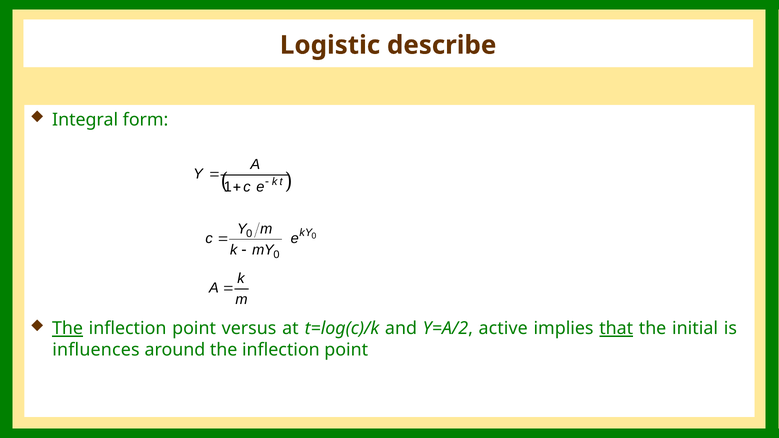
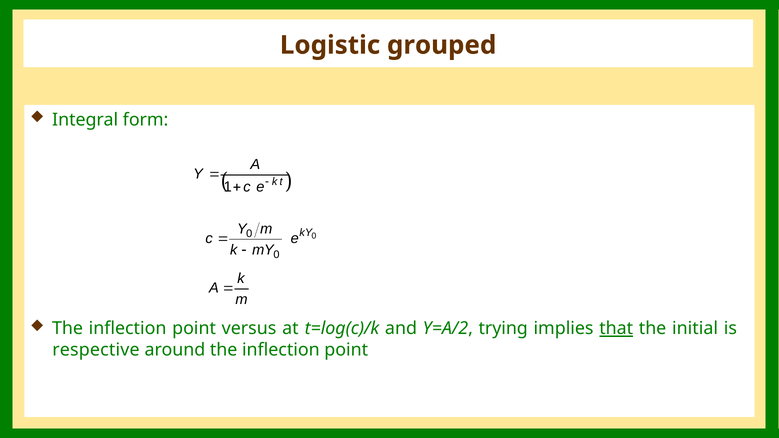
describe: describe -> grouped (442, 45)
The underline: present -> none (68, 329)
active: active -> trying (503, 329)
influences: influences -> respective (96, 350)
